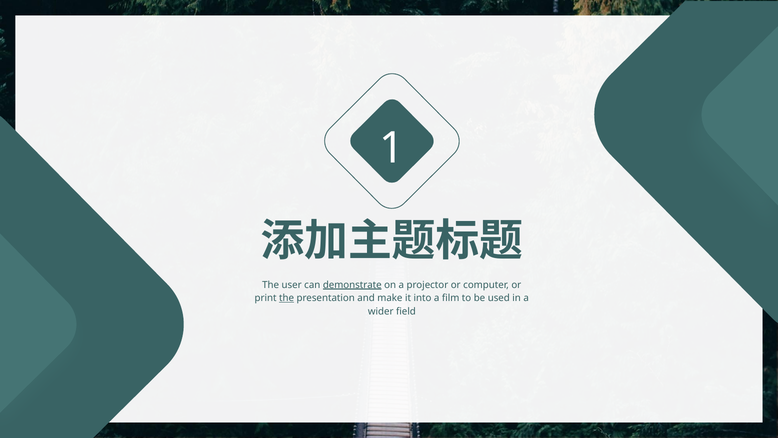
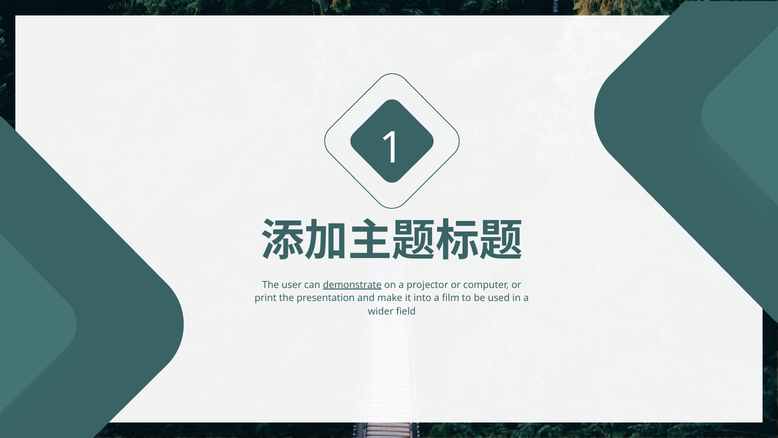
the underline: present -> none (287, 298)
